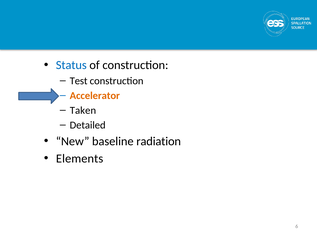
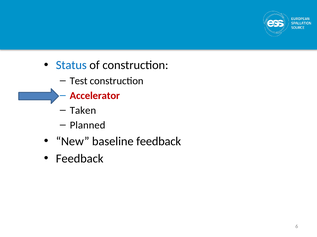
Accelerator colour: orange -> red (95, 96)
Detailed: Detailed -> Planned (88, 125)
baseline radiation: radiation -> feedback (159, 142)
Elements: Elements -> Feedback (80, 159)
